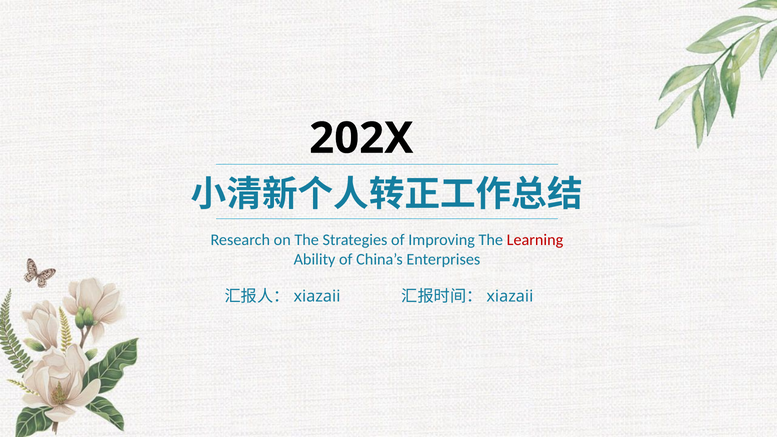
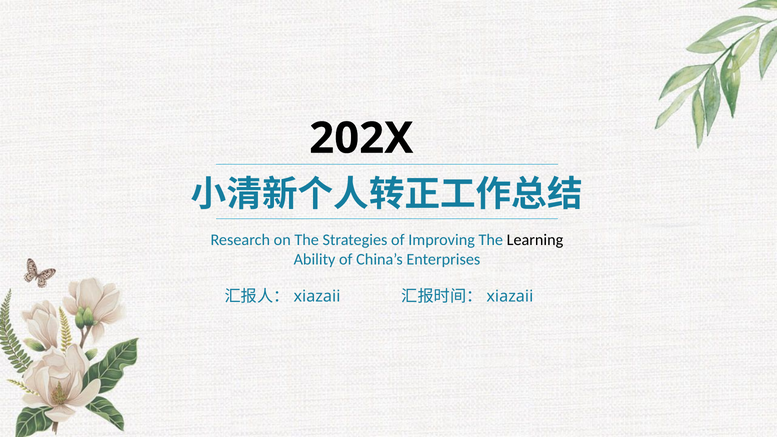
Learning colour: red -> black (535, 240)
